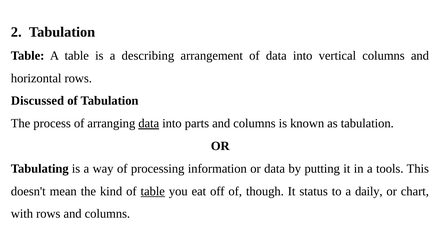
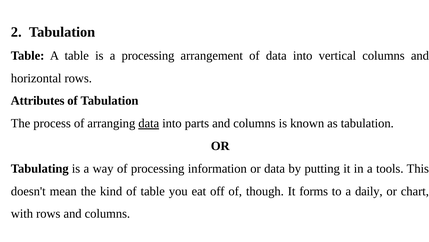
a describing: describing -> processing (148, 55)
Discussed: Discussed -> Attributes (38, 101)
table underline: present -> none (153, 191)
status: status -> forms (314, 191)
